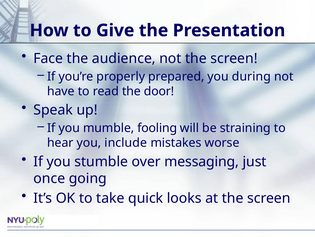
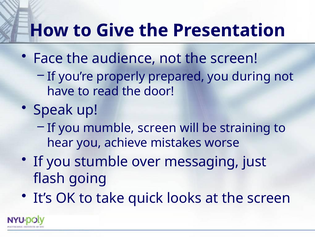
mumble fooling: fooling -> screen (157, 128)
include: include -> achieve (126, 142)
once: once -> flash (49, 178)
